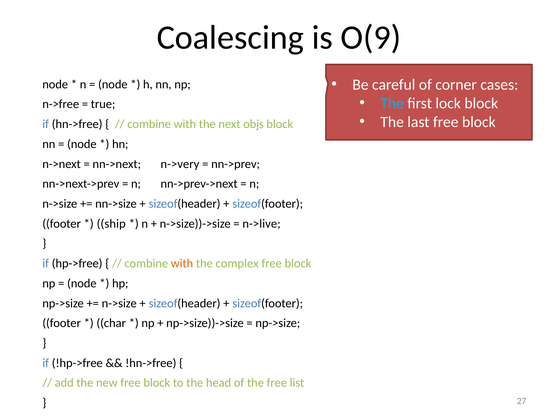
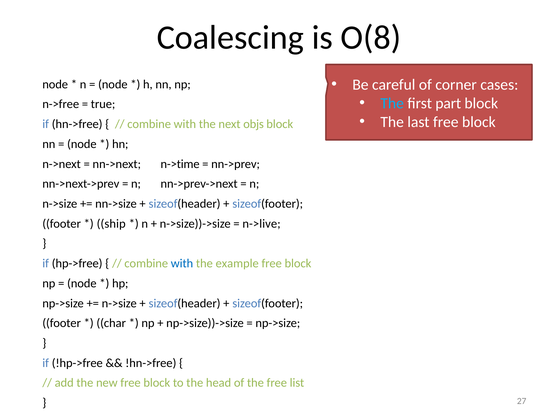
O(9: O(9 -> O(8 (371, 37)
lock: lock -> part (448, 103)
n->very: n->very -> n->time (180, 164)
with colour: orange -> blue (182, 263)
complex: complex -> example (237, 263)
